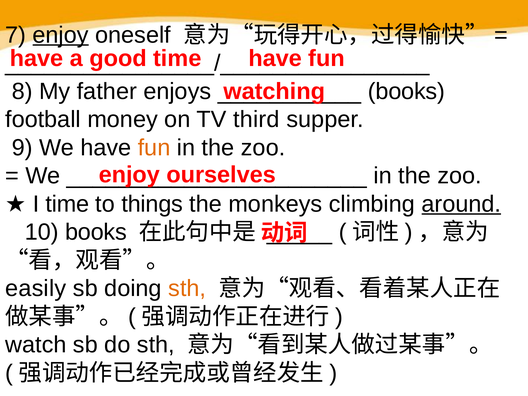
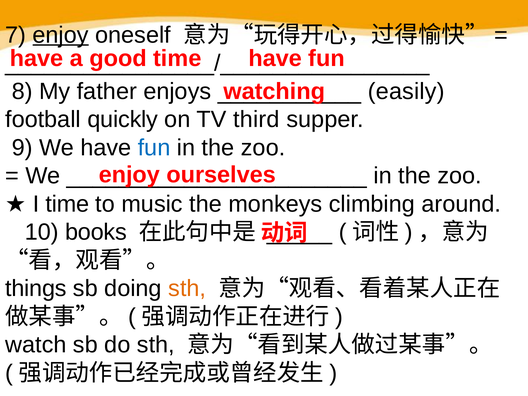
books: books -> easily (406, 91)
money: money -> quickly (123, 119)
fun colour: orange -> blue (154, 148)
things: things -> music (152, 204)
around underline: present -> none (461, 204)
easily: easily -> things (36, 288)
